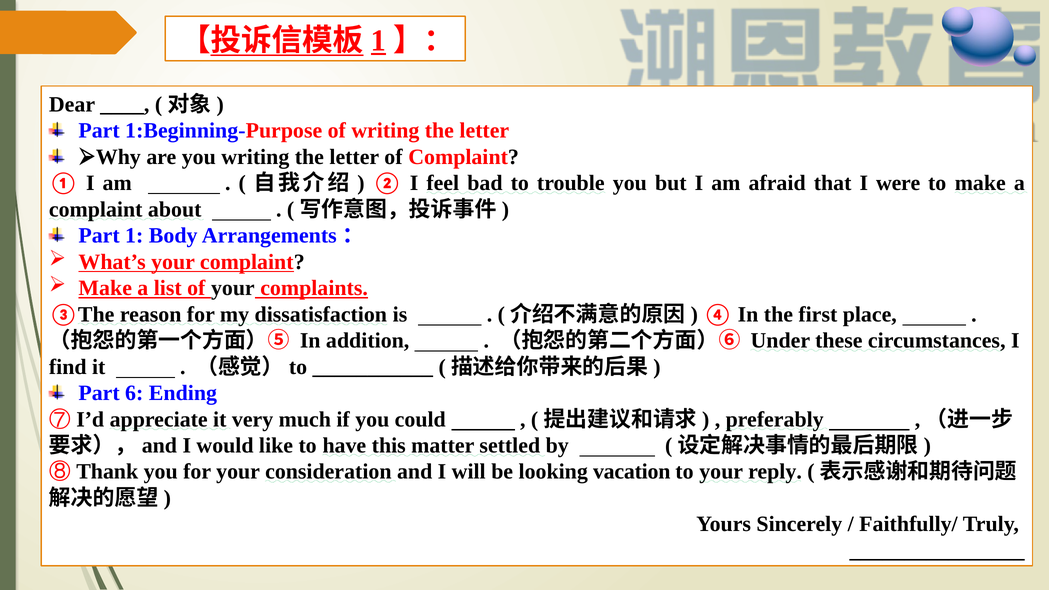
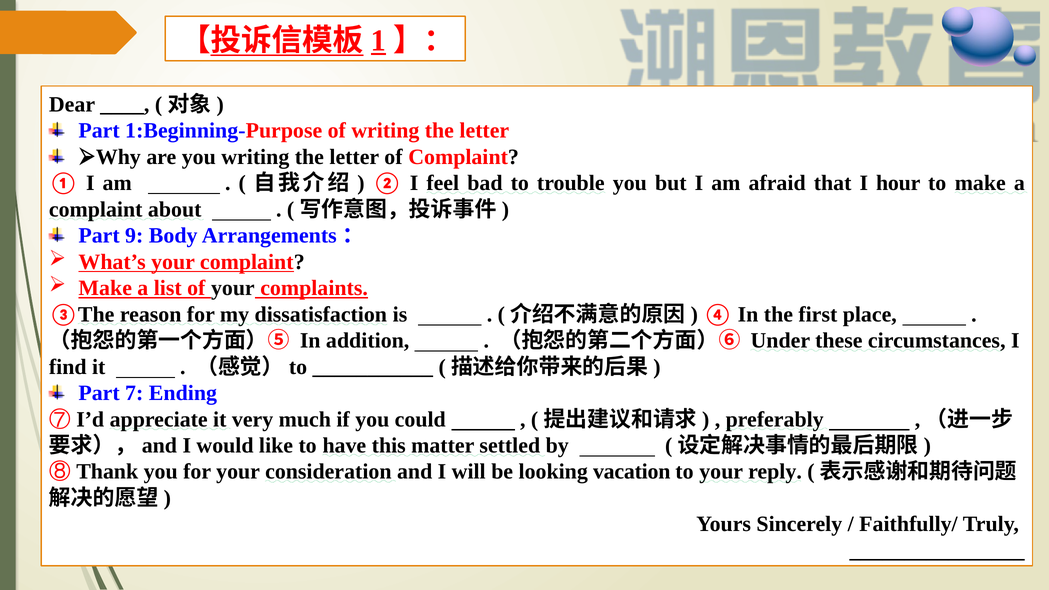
were: were -> hour (898, 183)
Part 1: 1 -> 9 (134, 236)
6: 6 -> 7 (134, 393)
